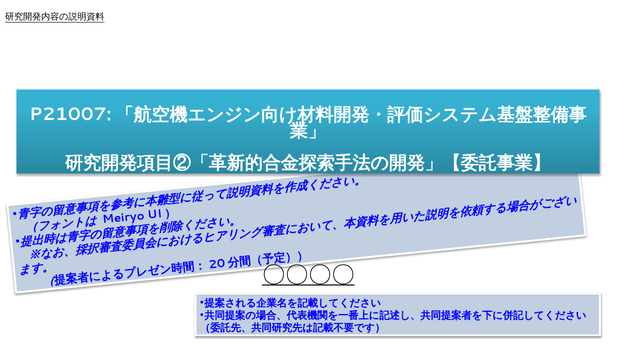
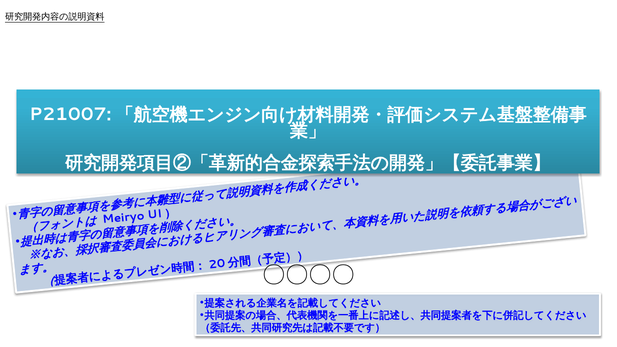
〇〇〇〇 underline: present -> none (308, 275)
